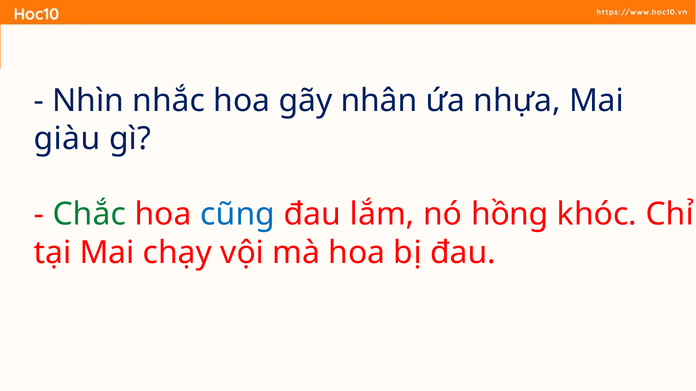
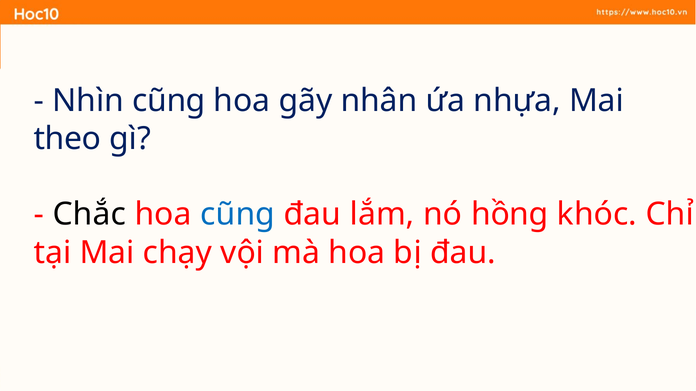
Nhìn nhắc: nhắc -> cũng (169, 101)
giàu: giàu -> theo (67, 139)
Chắc colour: green -> black (89, 215)
